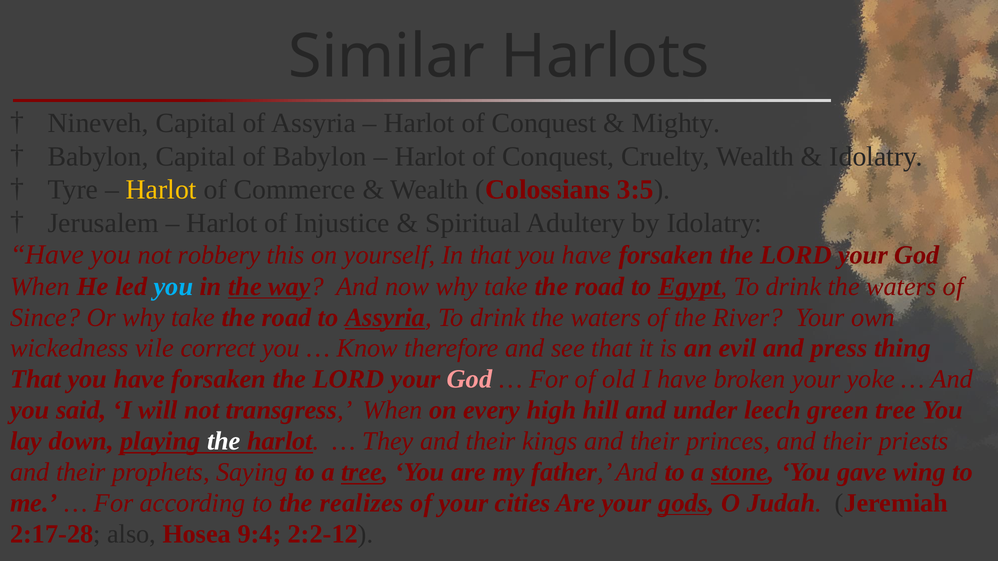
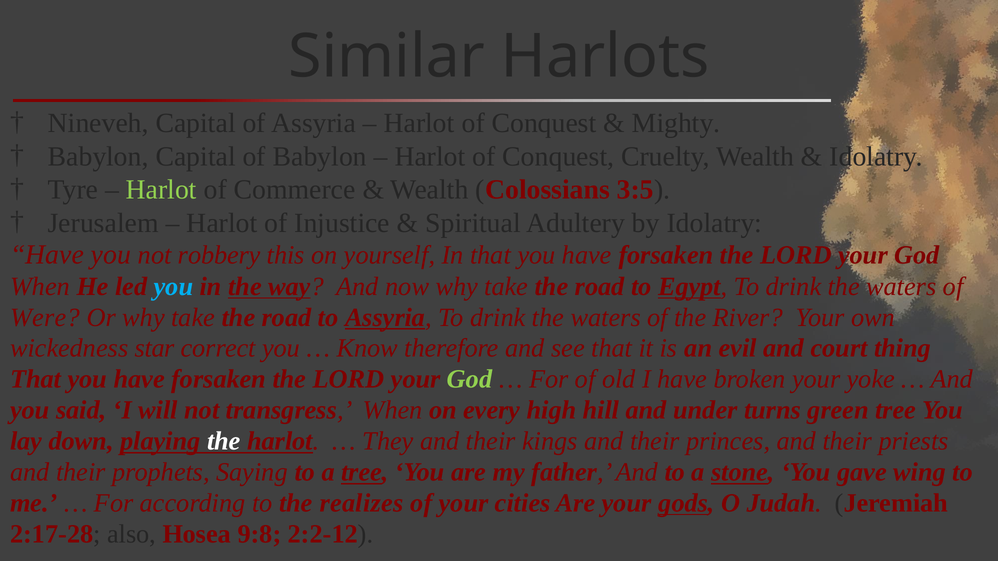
Harlot colour: yellow -> light green (161, 190)
Since: Since -> Were (45, 318)
vile: vile -> star (155, 349)
press: press -> court (839, 349)
God colour: pink -> light green (470, 379)
leech: leech -> turns (772, 410)
9:4: 9:4 -> 9:8 (259, 534)
